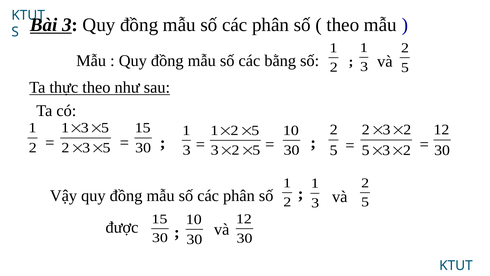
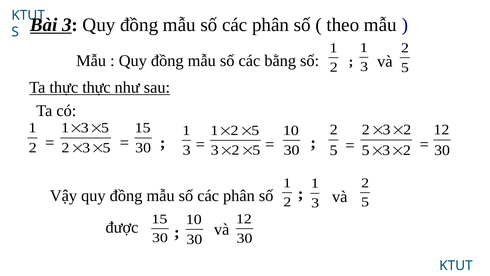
thực theo: theo -> thực (96, 87)
